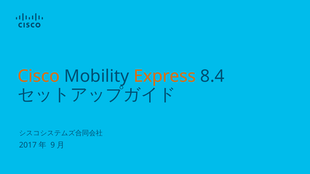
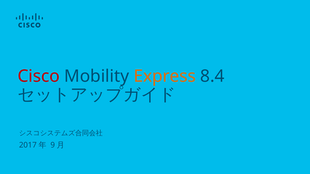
Cisco colour: orange -> red (39, 76)
